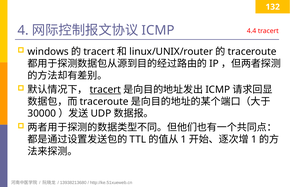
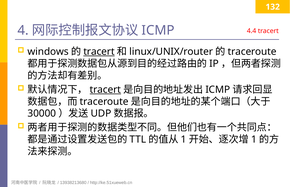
tracert underline: none -> present (99, 52)
